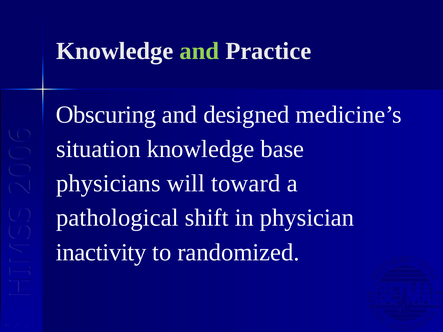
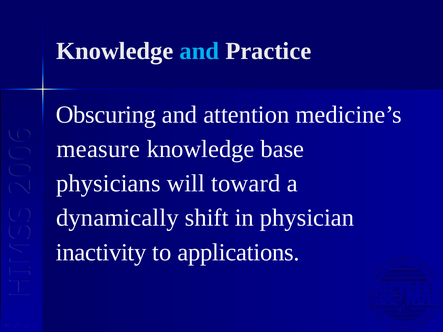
and colour: light green -> light blue (199, 51)
designed: designed -> attention (246, 115)
situation: situation -> measure (98, 149)
pathological: pathological -> dynamically (117, 218)
randomized: randomized -> applications (239, 252)
